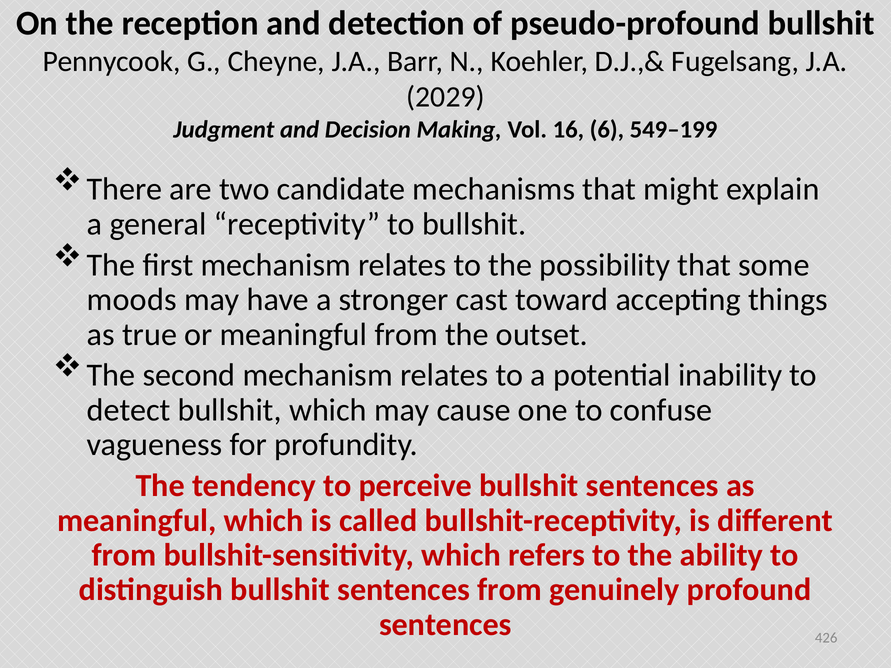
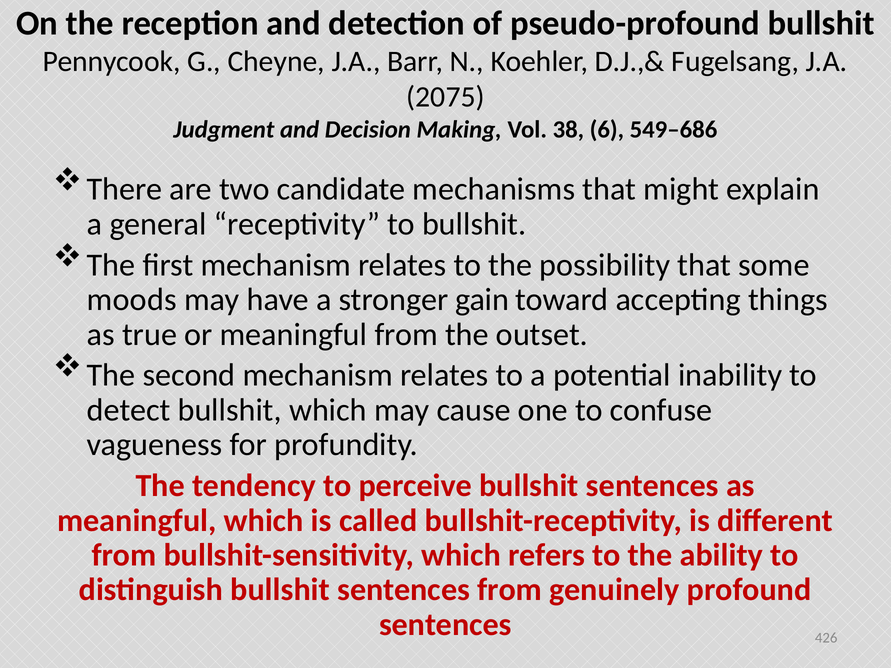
2029: 2029 -> 2075 (446, 97)
16: 16 -> 38 (568, 129)
549–199: 549–199 -> 549–686 (673, 129)
cast: cast -> gain (482, 300)
